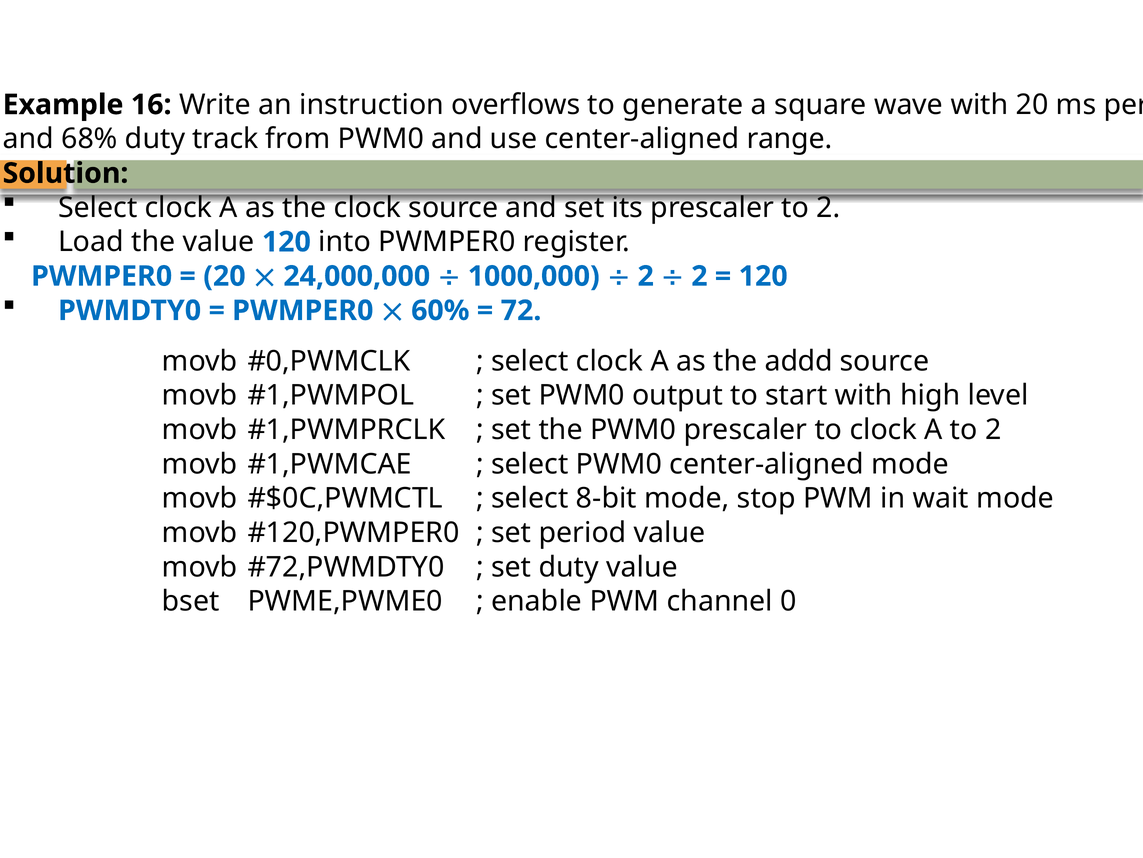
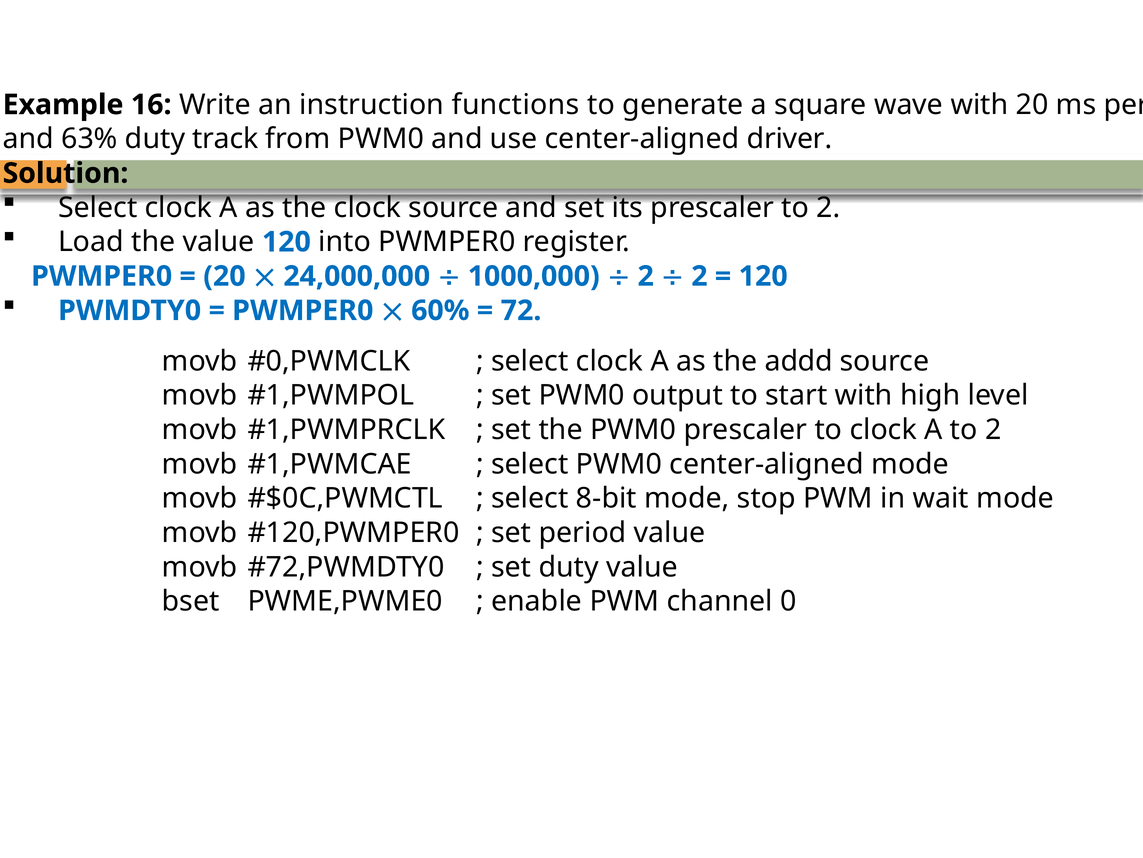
overflows: overflows -> functions (516, 105)
68%: 68% -> 63% (89, 139)
range: range -> driver (789, 139)
